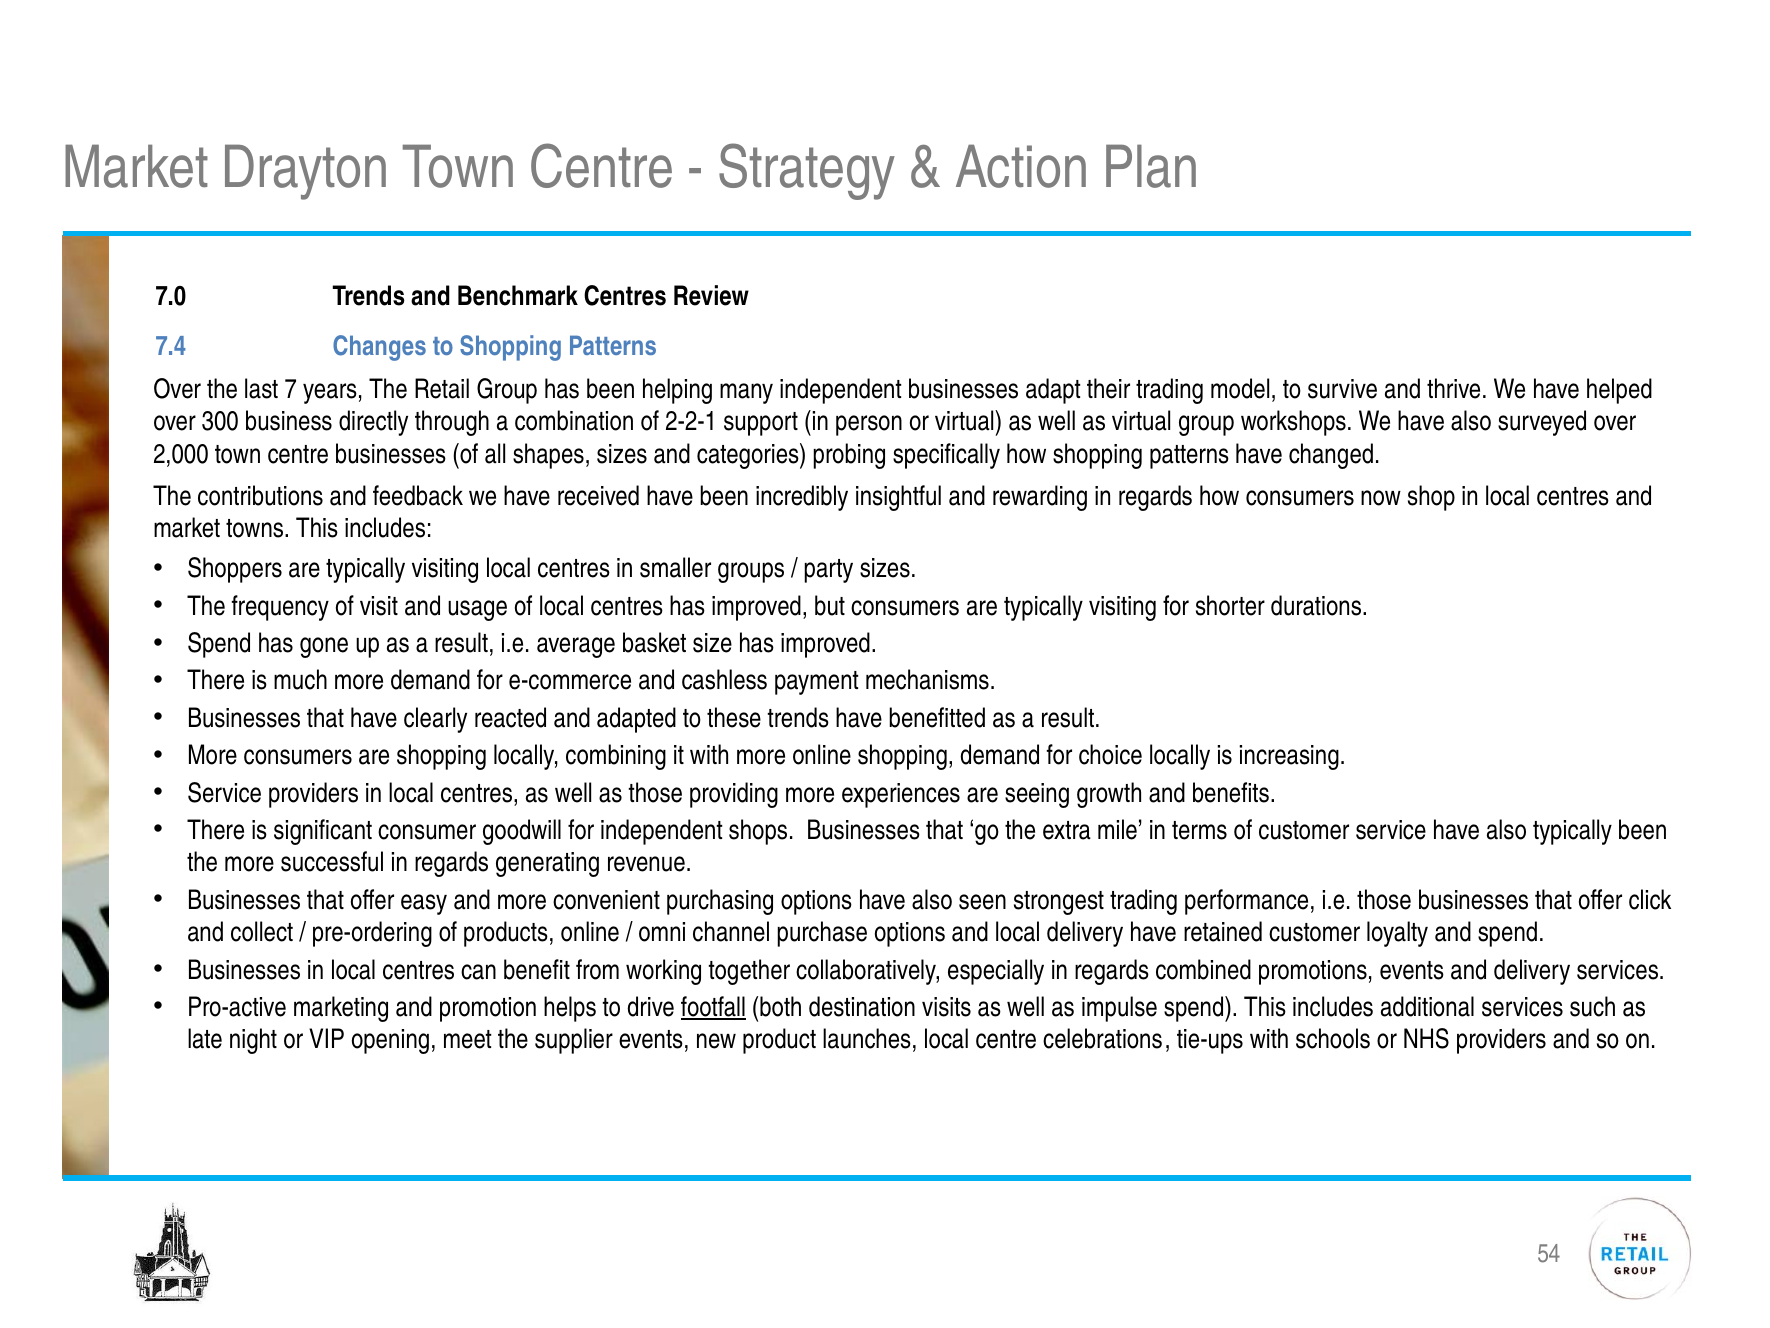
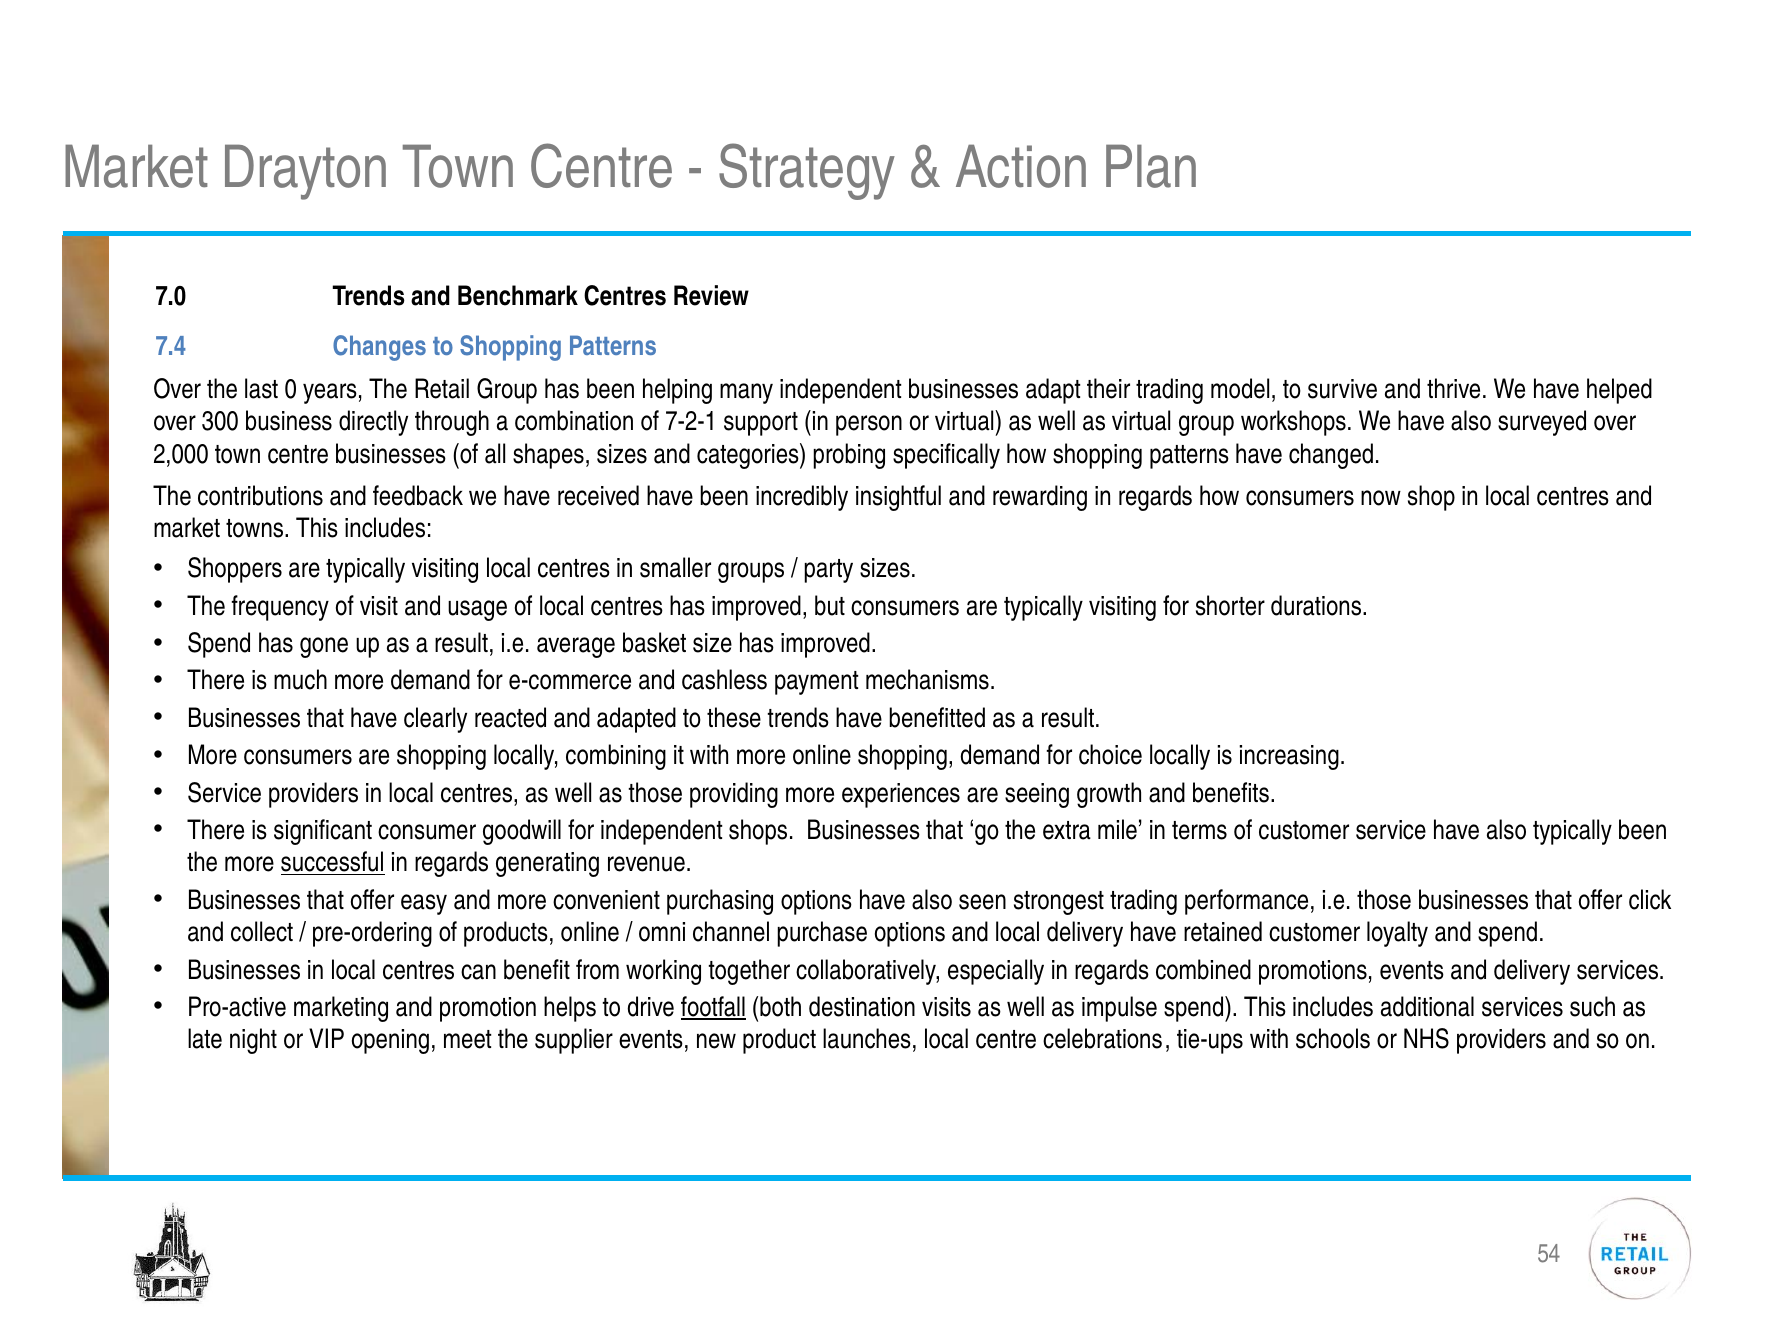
7: 7 -> 0 (291, 389)
2-2-1: 2-2-1 -> 7-2-1 (691, 422)
successful underline: none -> present (333, 863)
